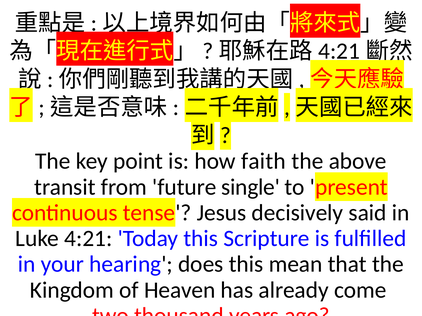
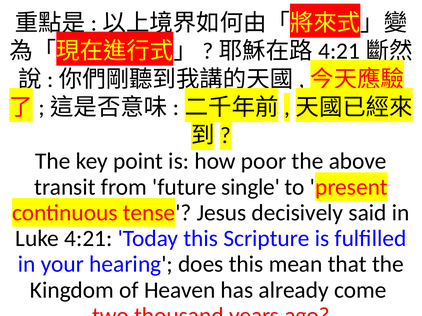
faith: faith -> poor (264, 161)
